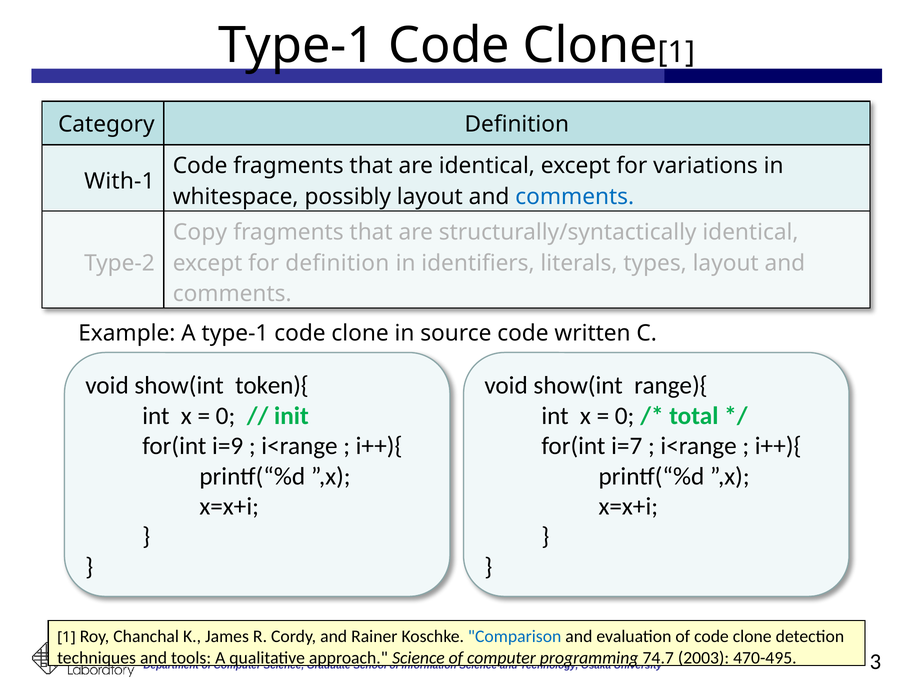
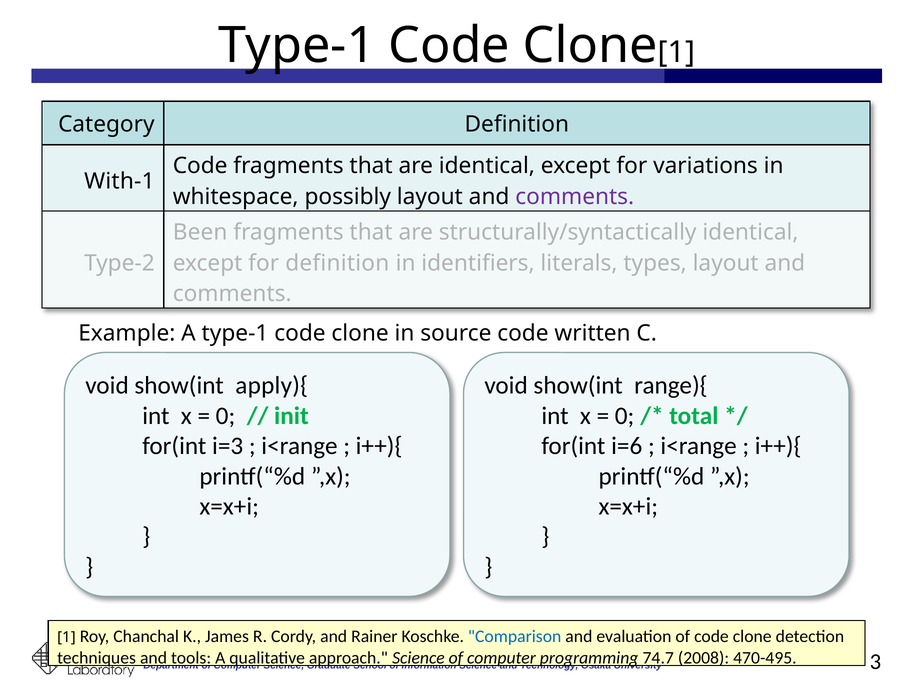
comments colour: blue -> purple (575, 197)
Copy: Copy -> Been (200, 232)
token){: token){ -> apply){ (272, 386)
i=9: i=9 -> i=3 (228, 446)
i=7: i=7 -> i=6 (627, 446)
2003: 2003 -> 2008 (704, 658)
